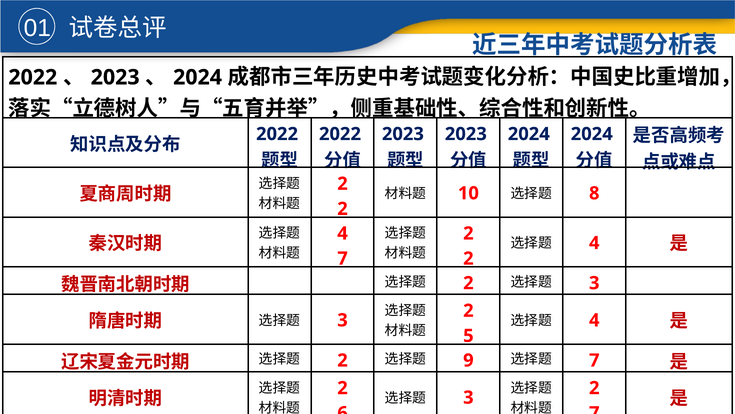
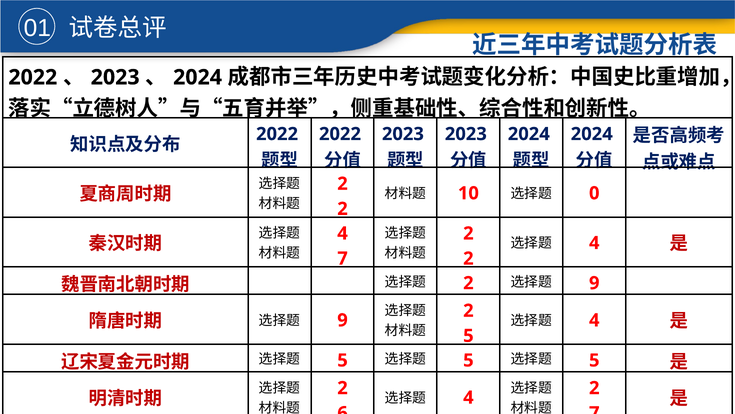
8: 8 -> 0 (594, 193)
3: 3 -> 9 (594, 283)
3: 3 -> 9 (343, 320)
2: 2 -> 5 (343, 360)
9: 9 -> 5 (468, 360)
7: 7 -> 5 (594, 360)
3: 3 -> 4 (468, 397)
